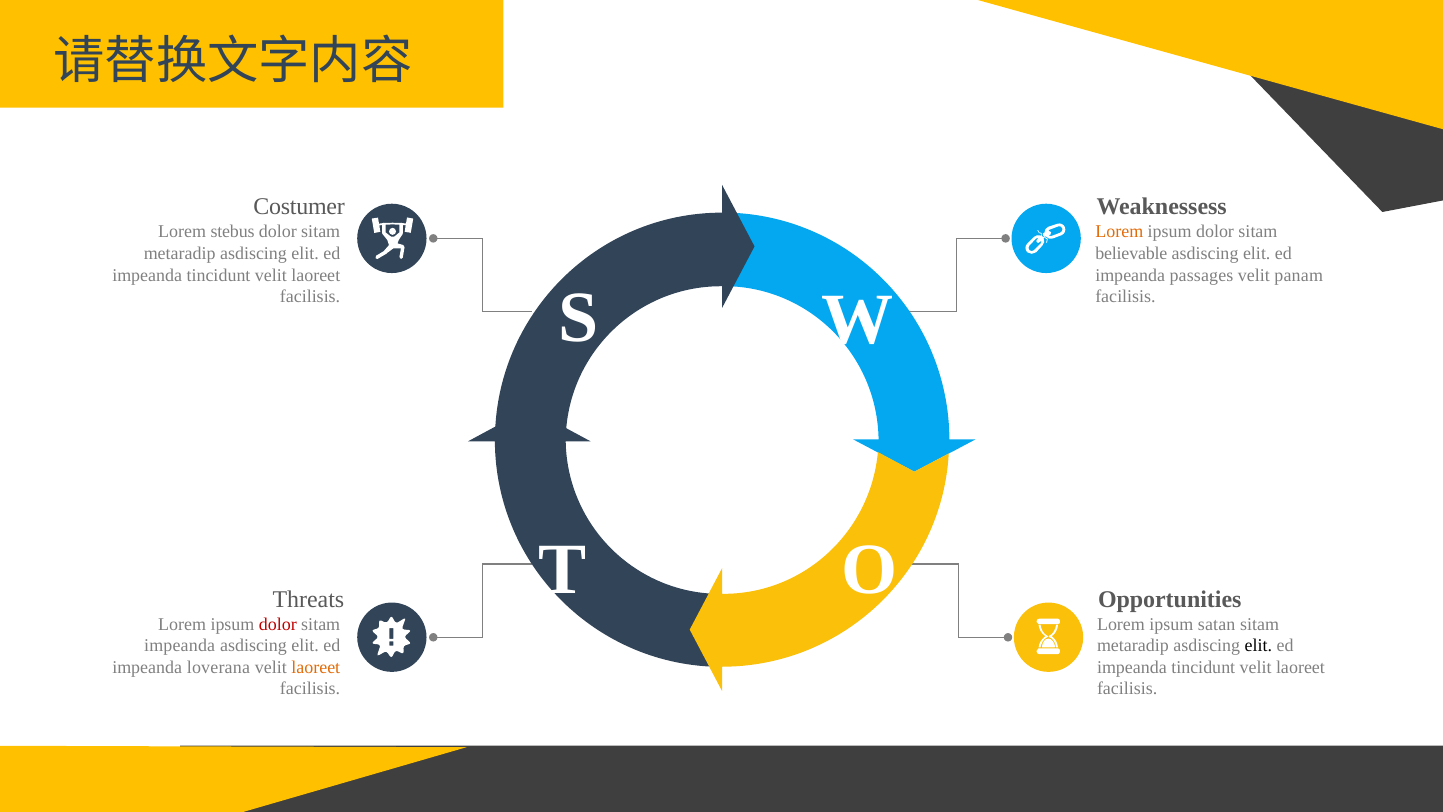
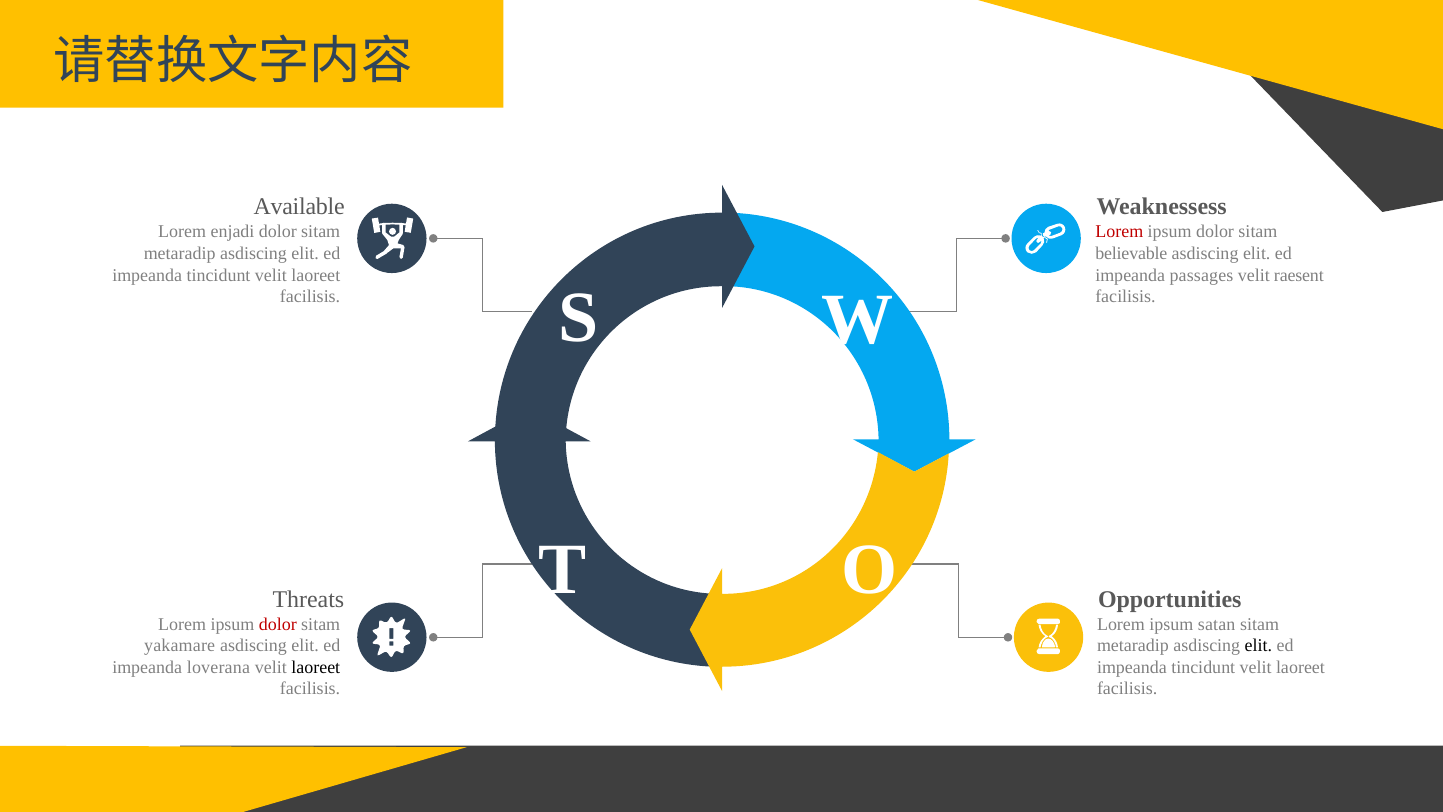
Costumer: Costumer -> Available (299, 207)
stebus: stebus -> enjadi (232, 232)
Lorem colour: orange -> red (1119, 232)
panam: panam -> raesent (1299, 275)
impeanda: impeanda -> yakamare (180, 645)
laoreet colour: orange -> black (316, 667)
